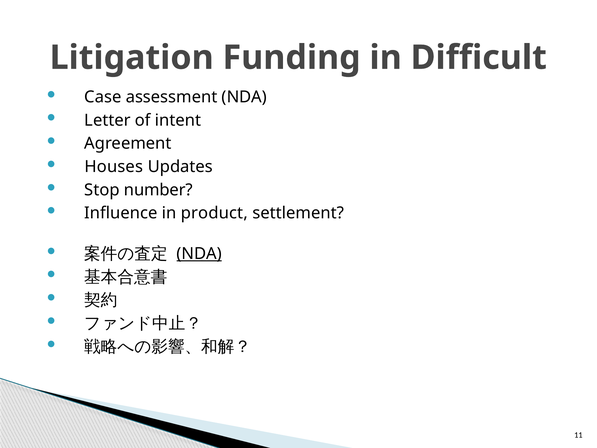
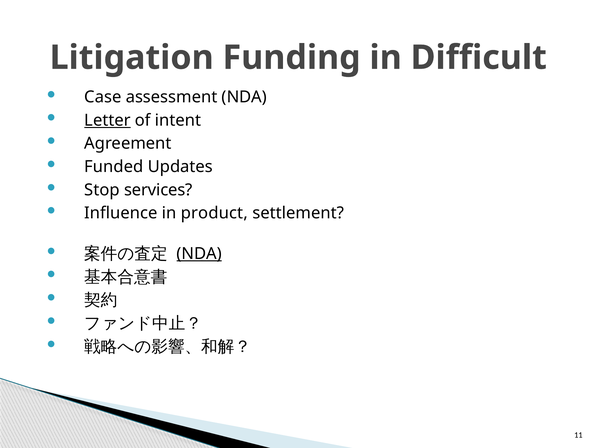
Letter underline: none -> present (107, 120)
Houses: Houses -> Funded (114, 167)
number: number -> services (158, 190)
